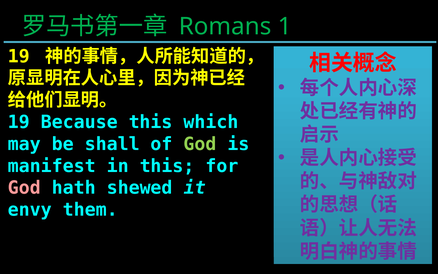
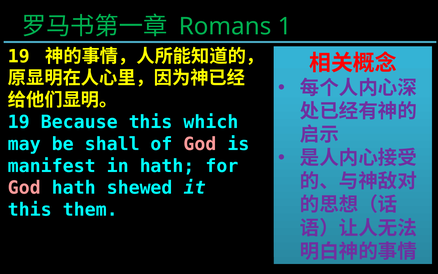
God colour: light green -> pink (200, 144)
in this: this -> hath (167, 166)
envy: envy -> this (30, 210)
